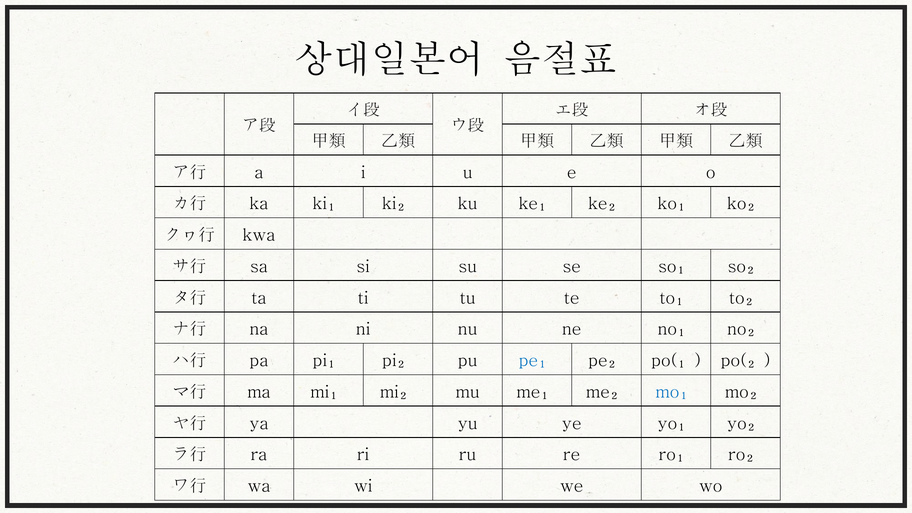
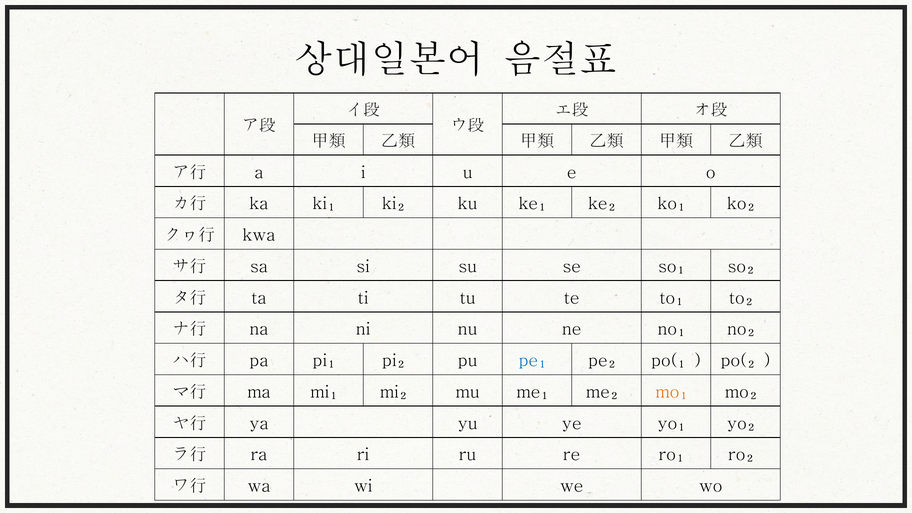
mo₁ colour: blue -> orange (676, 392)
